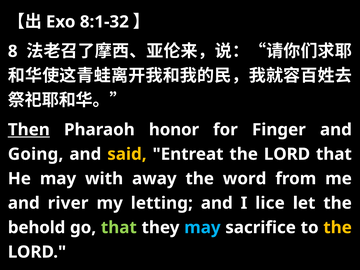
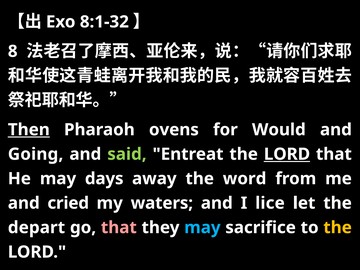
honor: honor -> ovens (174, 130)
Finger: Finger -> Would (279, 130)
said colour: yellow -> light green (127, 154)
LORD underline: none -> present (287, 154)
with: with -> days (104, 179)
river: river -> cried (68, 203)
letting: letting -> waters (162, 203)
behold: behold -> depart (36, 228)
that colour: light green -> pink (119, 228)
